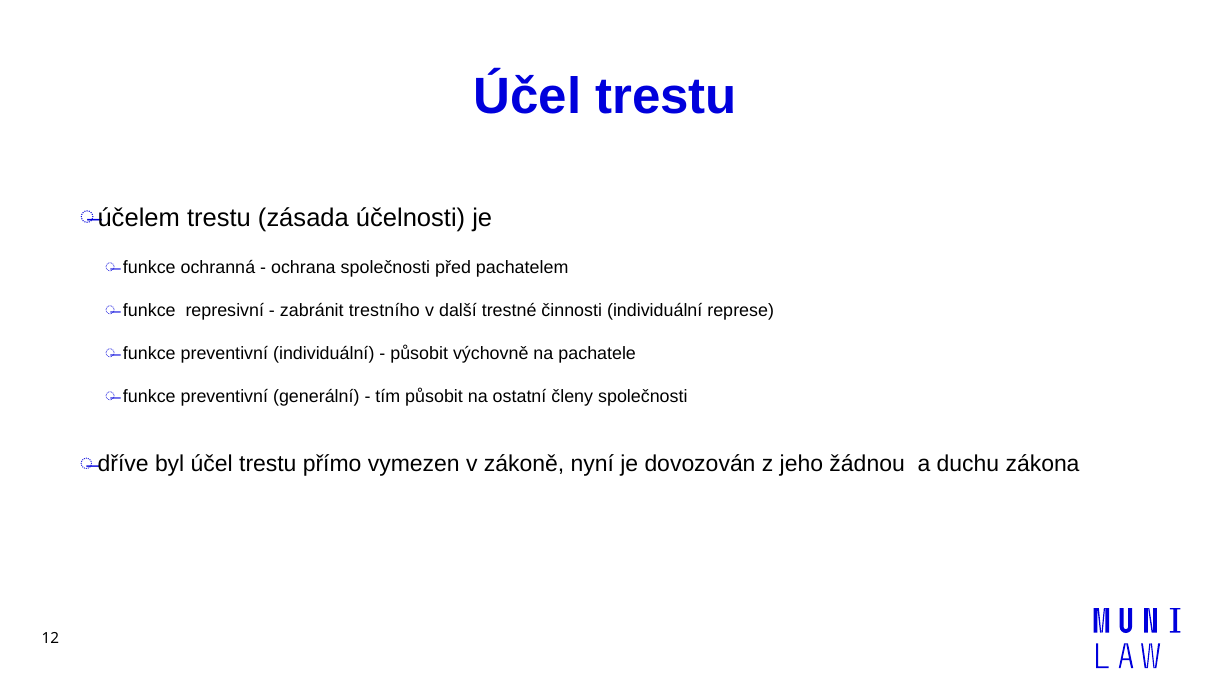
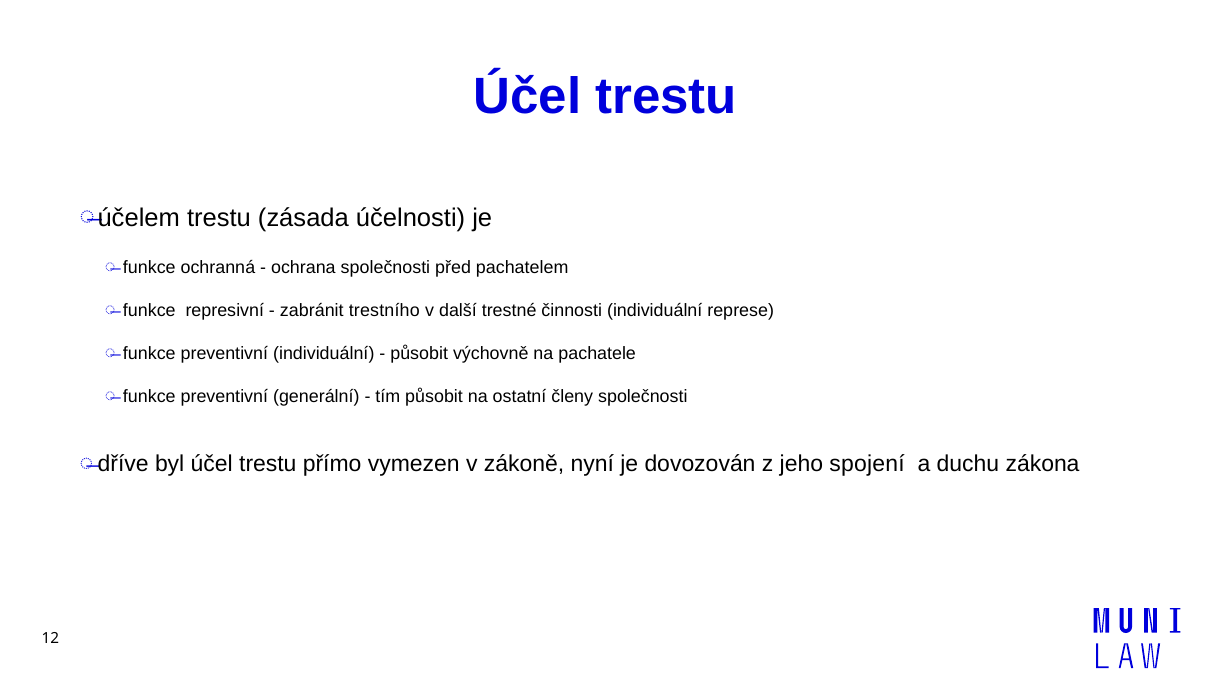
žádnou: žádnou -> spojení (867, 464)
